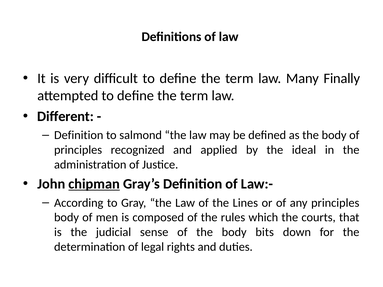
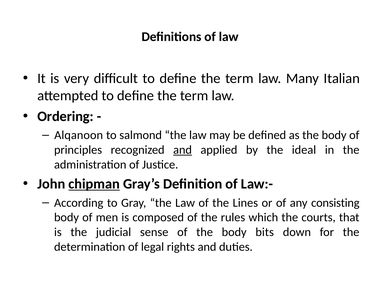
Finally: Finally -> Italian (342, 79)
Different: Different -> Ordering (65, 116)
Definition: Definition -> Alqanoon (79, 135)
and underline: none -> present (183, 150)
any principles: principles -> consisting (335, 203)
